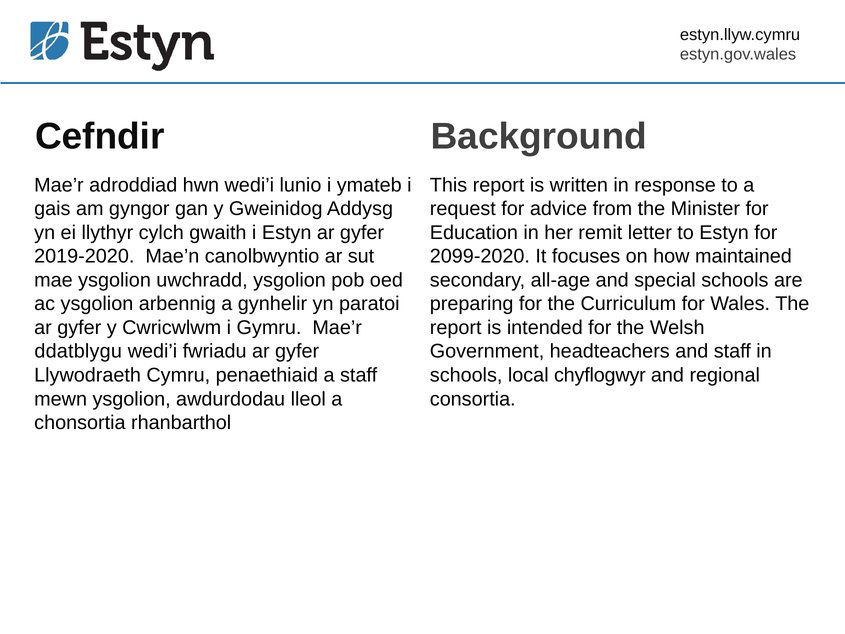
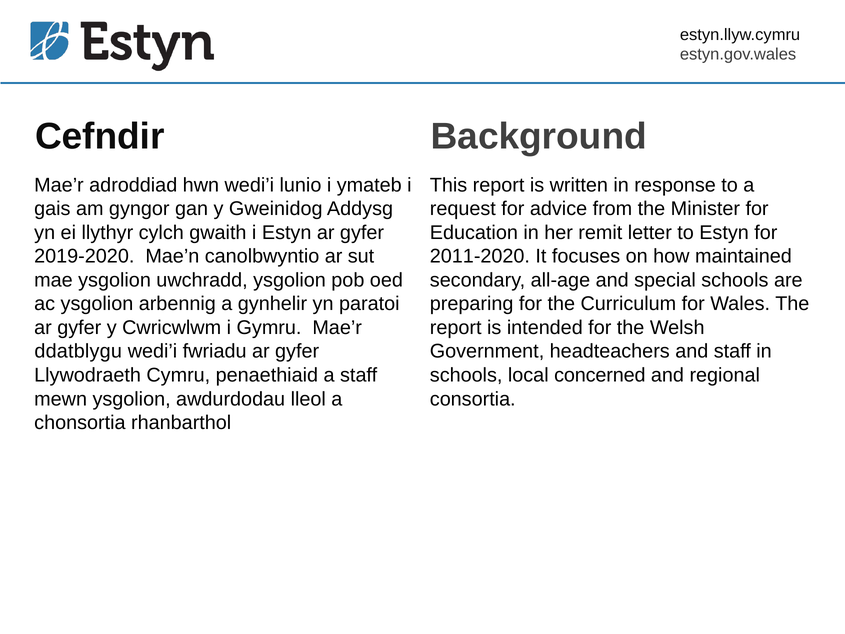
2099-2020: 2099-2020 -> 2011-2020 (480, 256)
chyflogwyr: chyflogwyr -> concerned (600, 375)
